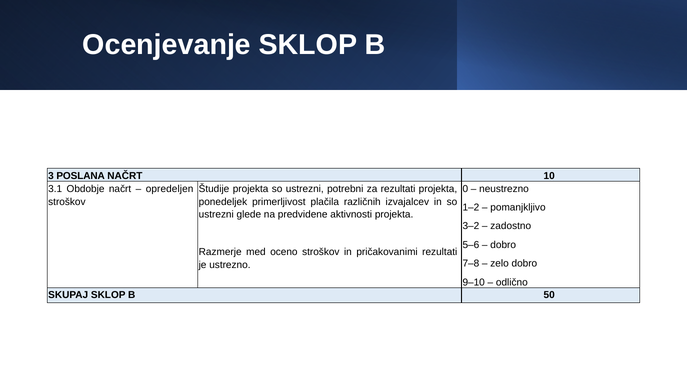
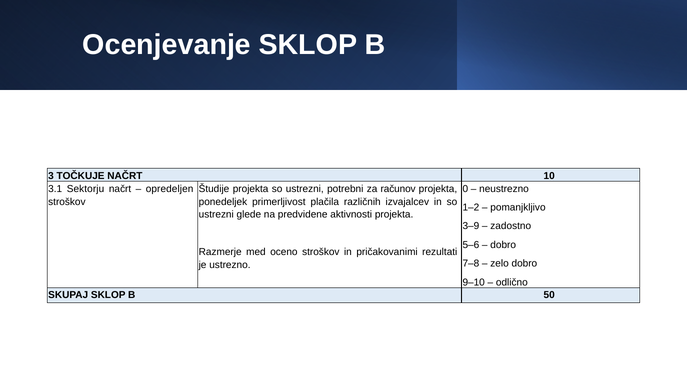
POSLANA: POSLANA -> TOČKUJE (81, 176)
Obdobje: Obdobje -> Sektorju (86, 188)
za rezultati: rezultati -> računov (398, 188)
3–2: 3–2 -> 3–9 (471, 226)
